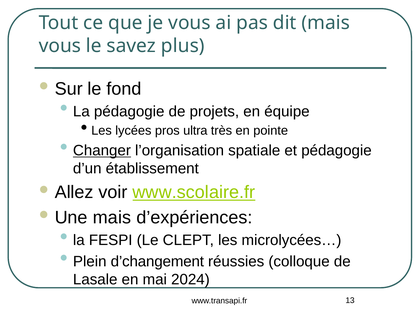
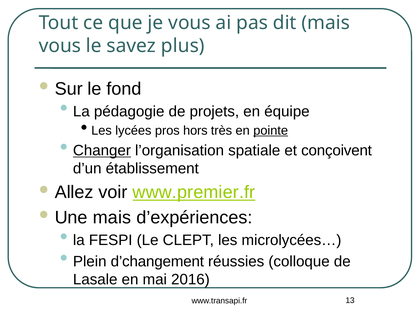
ultra: ultra -> hors (195, 130)
pointe underline: none -> present (271, 130)
et pédagogie: pédagogie -> conçoivent (337, 150)
www.scolaire.fr: www.scolaire.fr -> www.premier.fr (194, 192)
2024: 2024 -> 2016 (190, 279)
